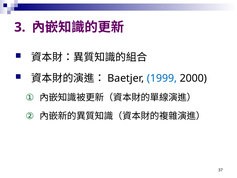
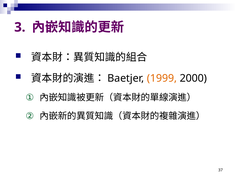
1999 colour: blue -> orange (162, 78)
